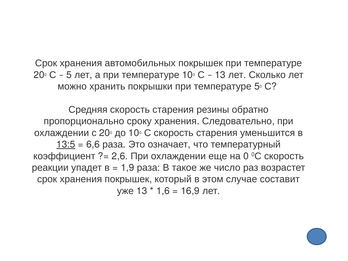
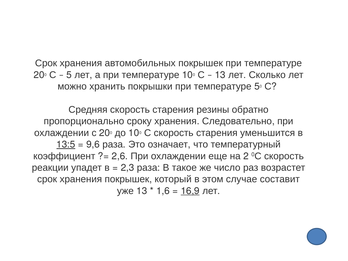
6,6: 6,6 -> 9,6 (93, 144)
2,6 0: 0 -> 2 (246, 156)
1,9: 1,9 -> 2,3 (127, 168)
16,9 underline: none -> present (190, 191)
